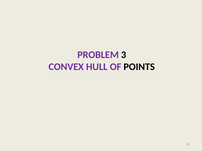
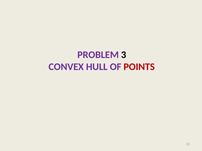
POINTS colour: black -> red (139, 67)
